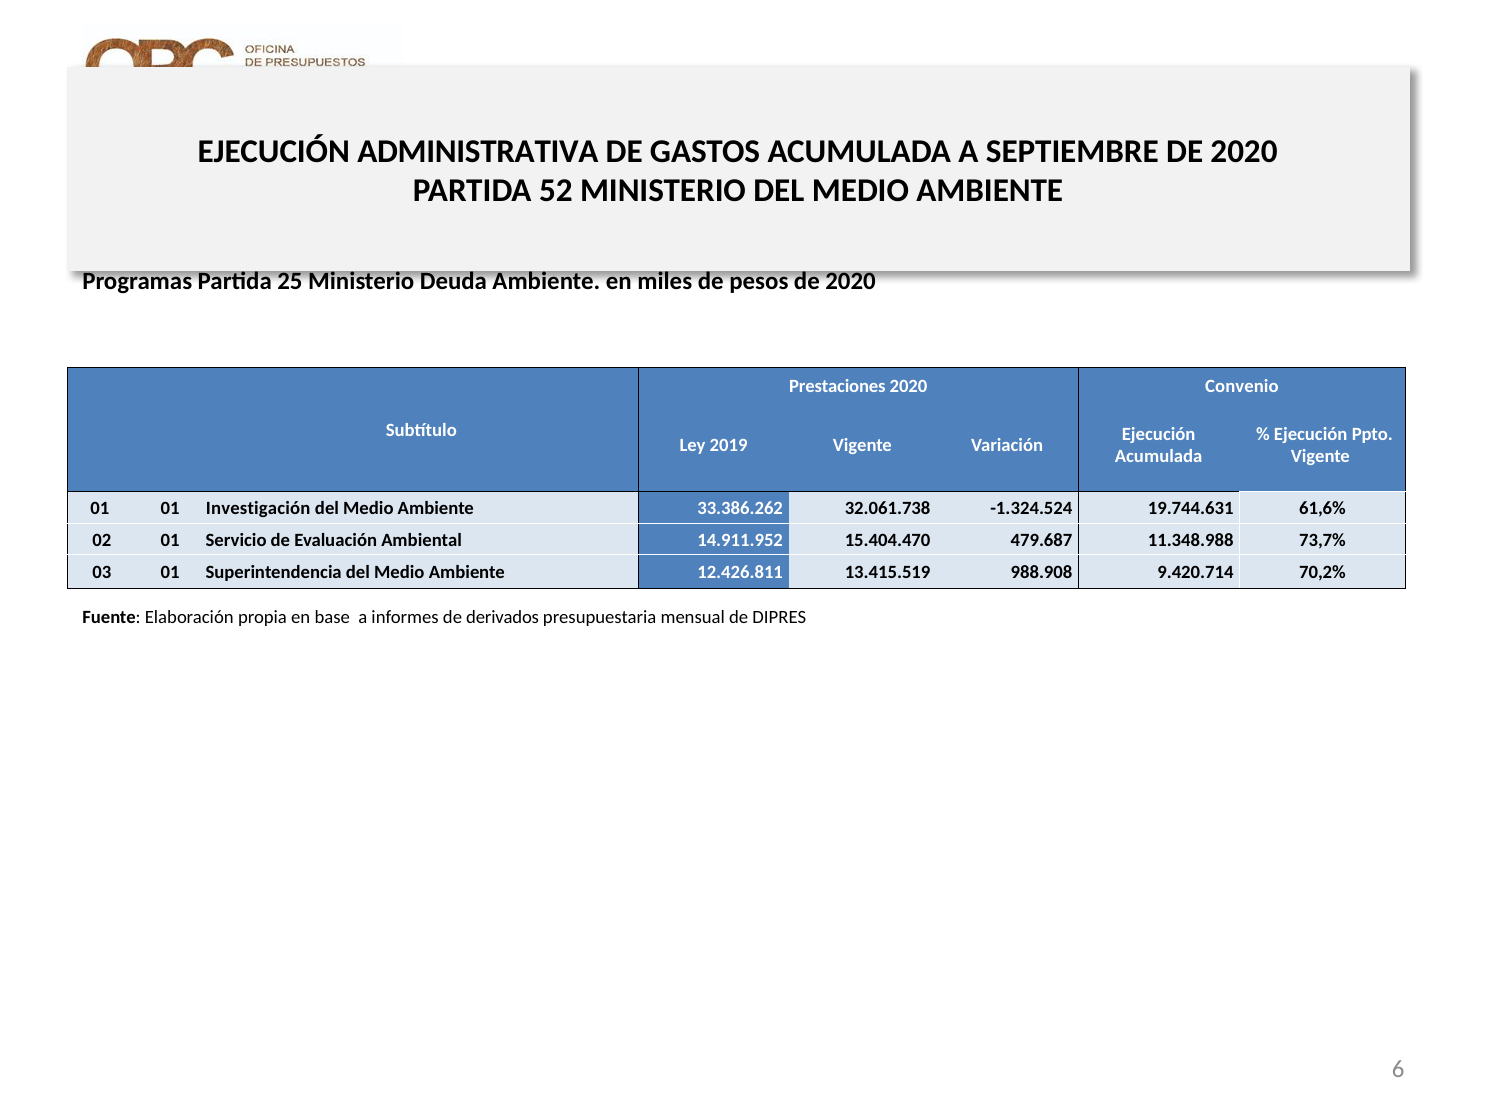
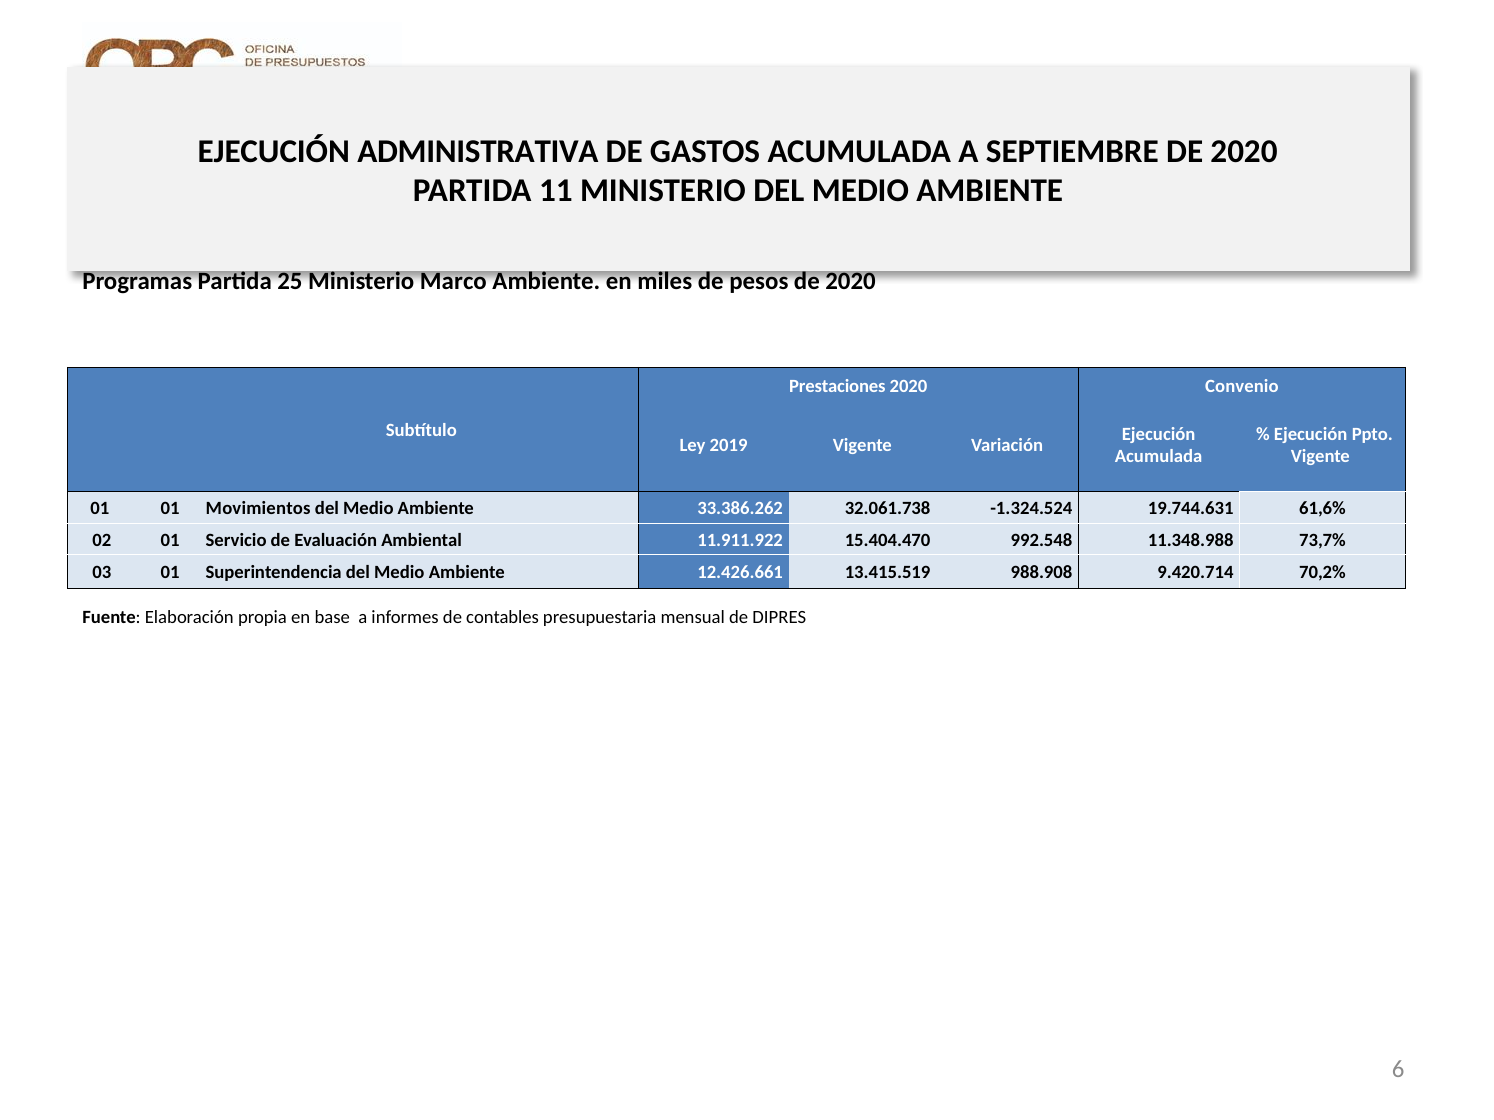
52: 52 -> 11 (556, 191)
Deuda: Deuda -> Marco (453, 282)
Investigación: Investigación -> Movimientos (258, 509)
14.911.952: 14.911.952 -> 11.911.922 (740, 540)
479.687: 479.687 -> 992.548 (1042, 540)
12.426.811: 12.426.811 -> 12.426.661 (740, 573)
derivados: derivados -> contables (503, 617)
